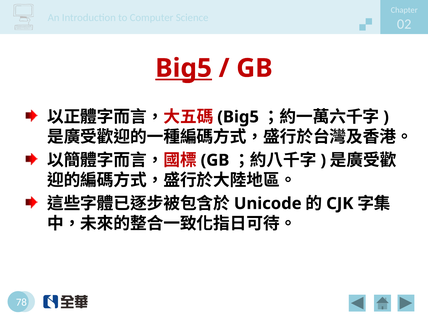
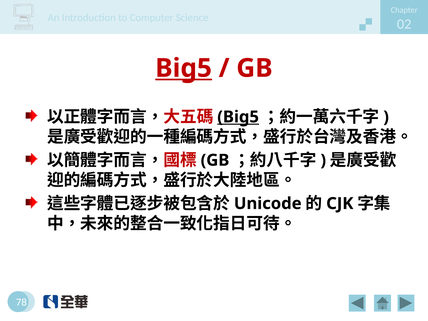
Big5 underline: none -> present (238, 117)
